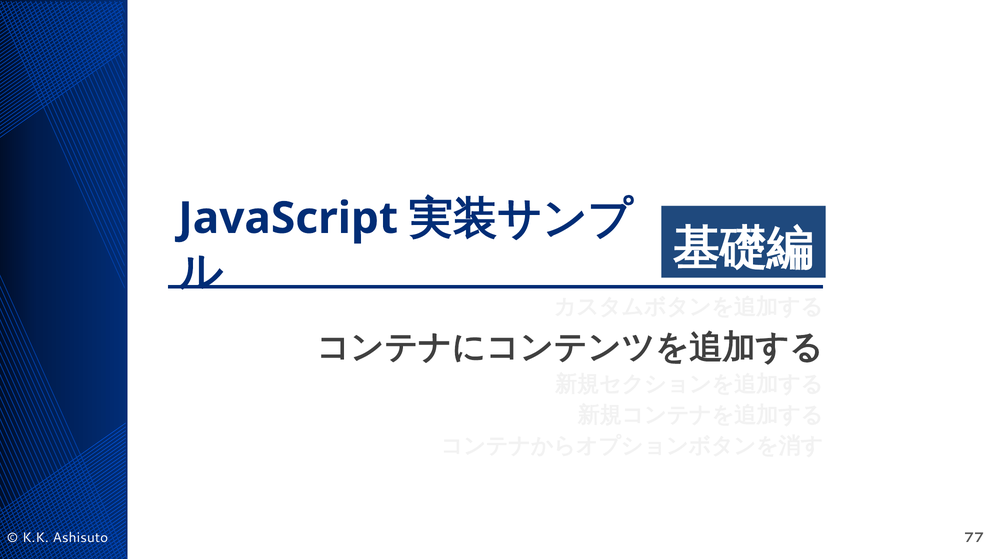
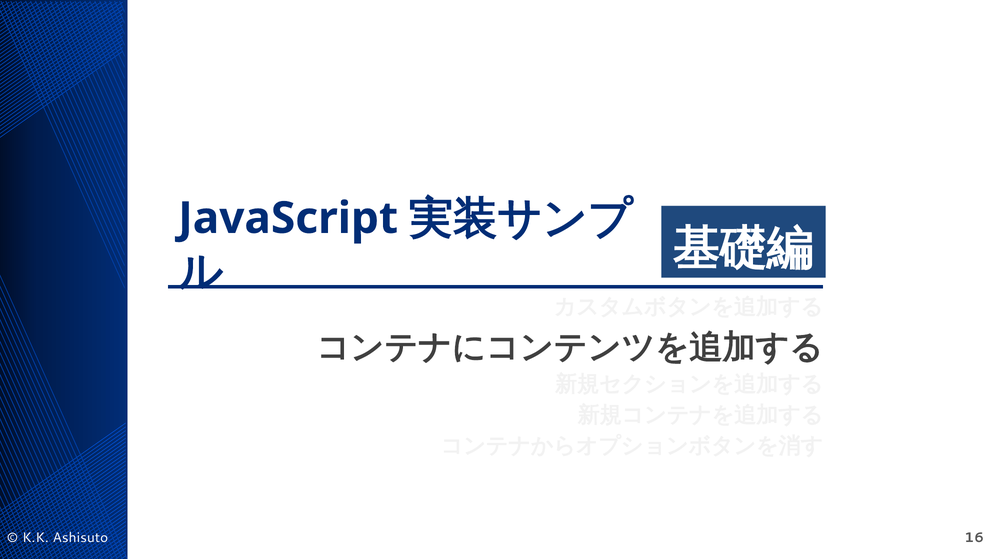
77: 77 -> 16 (974, 538)
